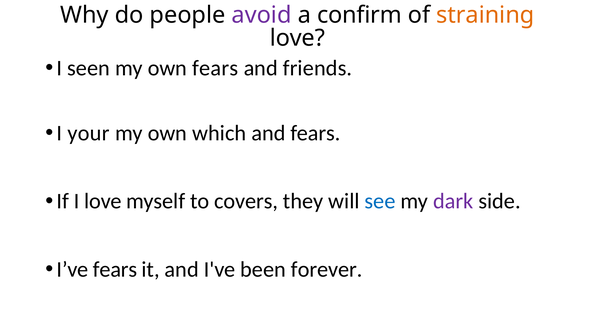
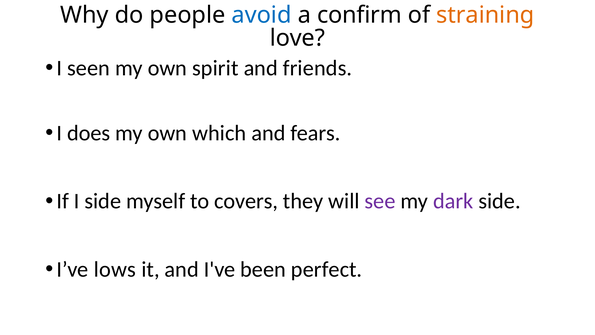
avoid colour: purple -> blue (262, 15)
own fears: fears -> spirit (215, 68)
your: your -> does (89, 133)
I love: love -> side (103, 201)
see colour: blue -> purple (380, 201)
I’ve fears: fears -> lows (115, 269)
forever: forever -> perfect (327, 269)
